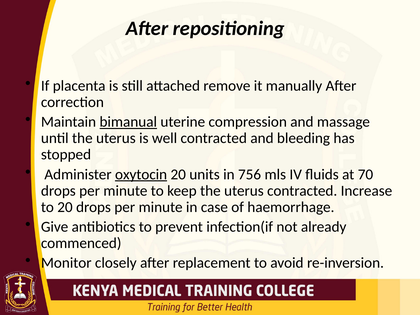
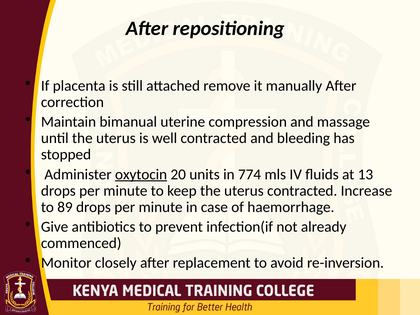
bimanual underline: present -> none (128, 122)
756: 756 -> 774 (250, 174)
70: 70 -> 13 (365, 174)
to 20: 20 -> 89 (65, 207)
